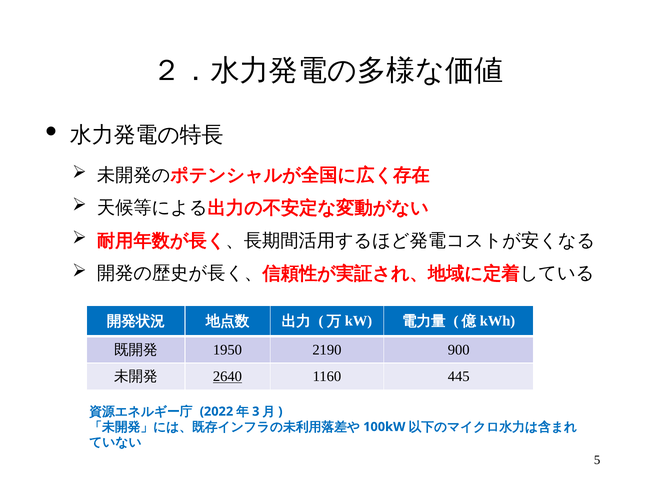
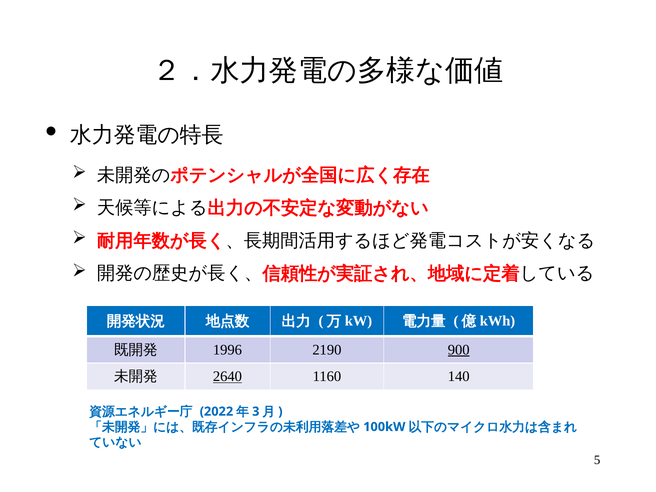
1950: 1950 -> 1996 (228, 350)
900 underline: none -> present (459, 350)
445: 445 -> 140 (459, 376)
